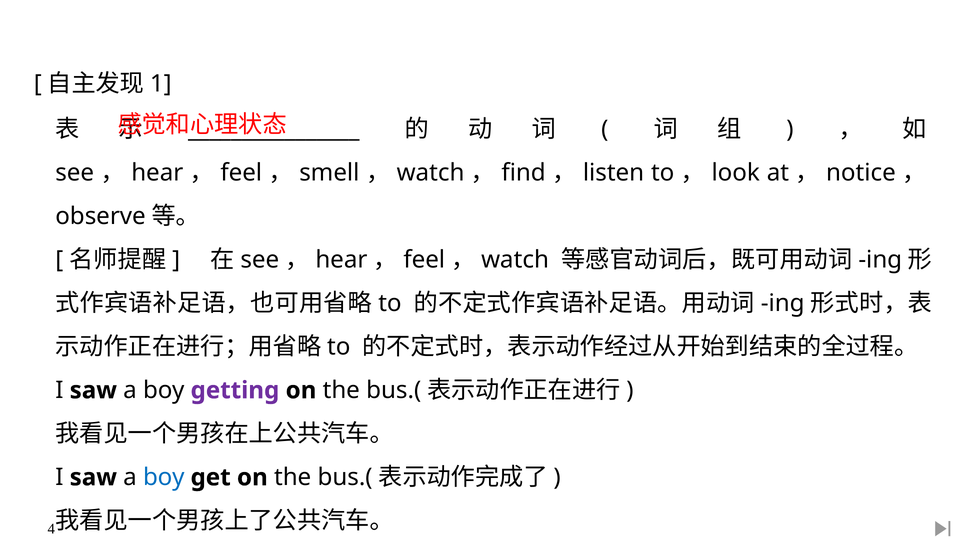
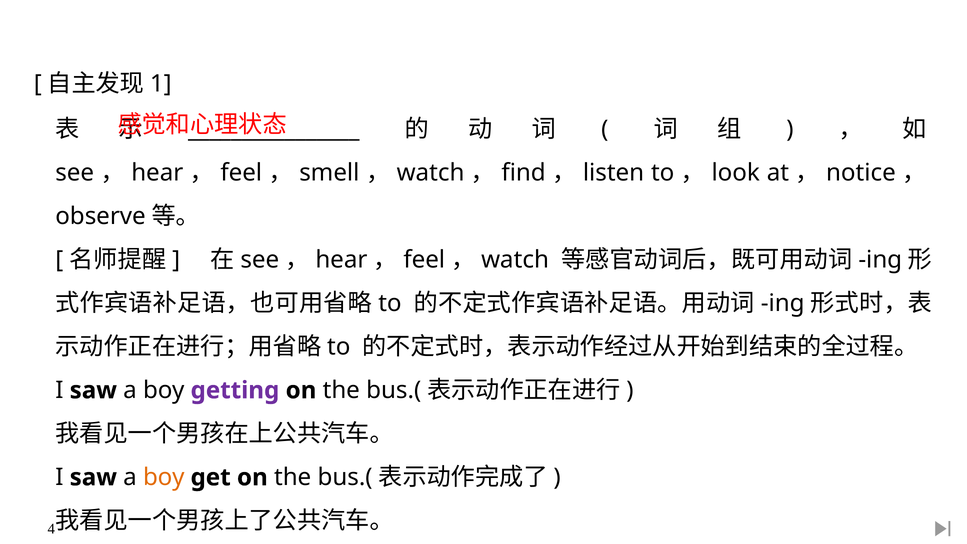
boy colour: blue -> orange (164, 477)
